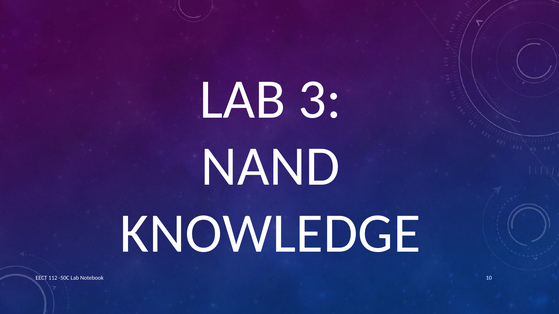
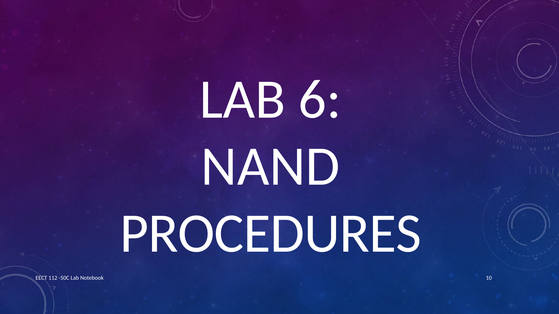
3: 3 -> 6 (320, 100)
KNOWLEDGE: KNOWLEDGE -> PROCEDURES (271, 234)
